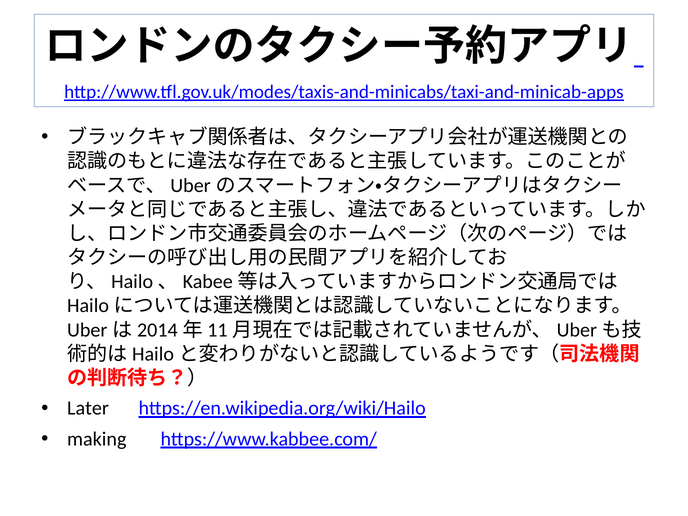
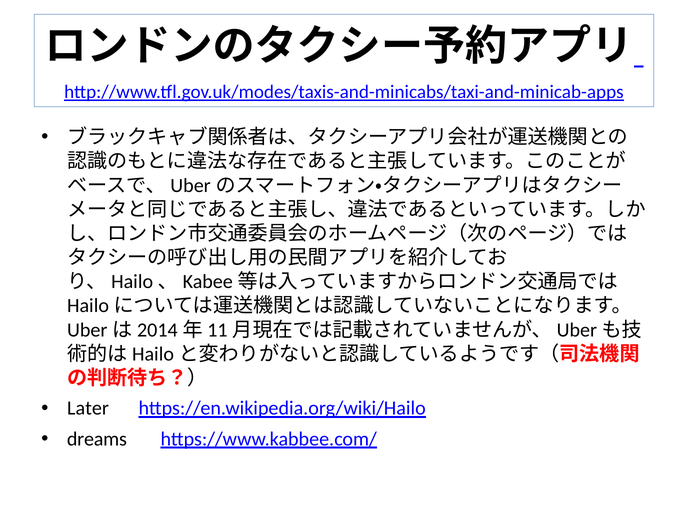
making: making -> dreams (97, 439)
